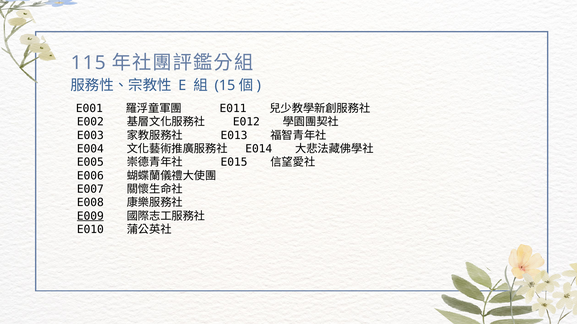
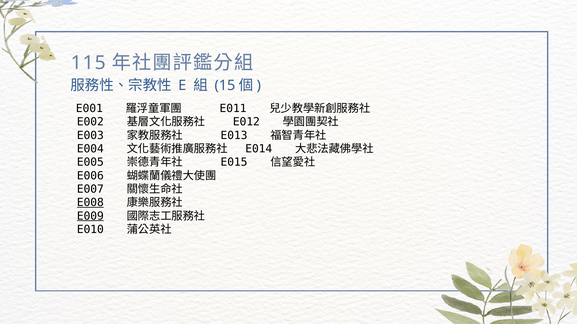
E008 underline: none -> present (90, 203)
